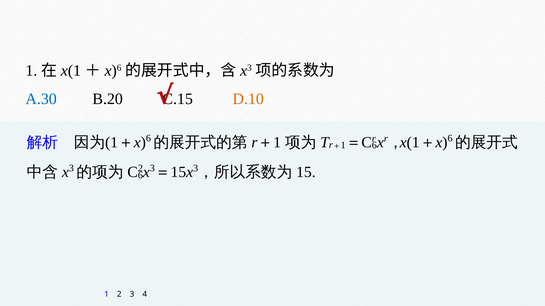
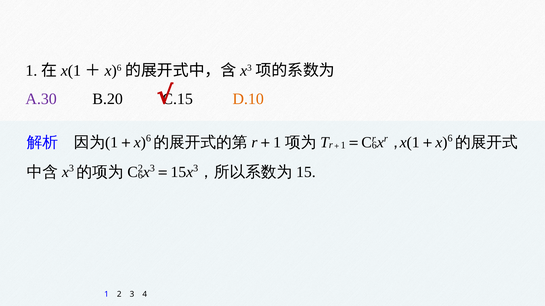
A.30 colour: blue -> purple (41, 99)
